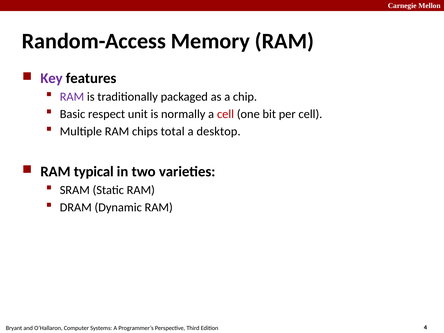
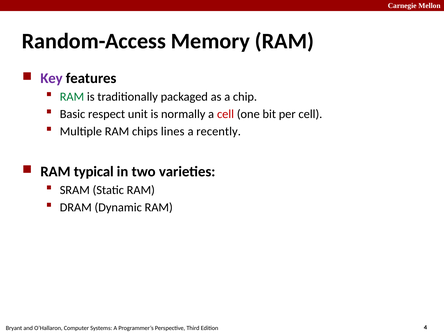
RAM colour: purple -> green (72, 97)
total: total -> lines (173, 131)
desktop: desktop -> recently (219, 131)
